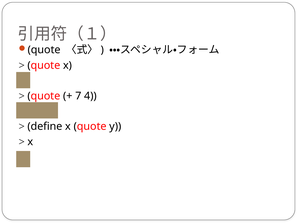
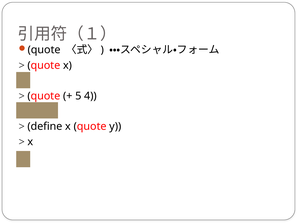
7: 7 -> 5 (78, 96)
